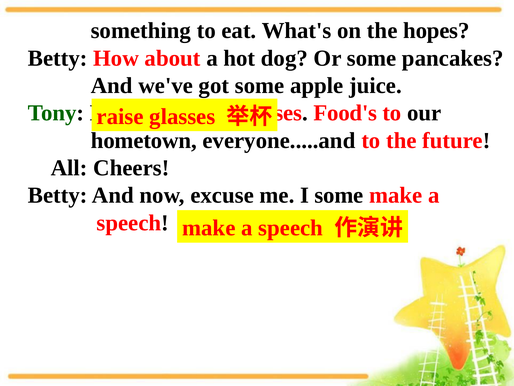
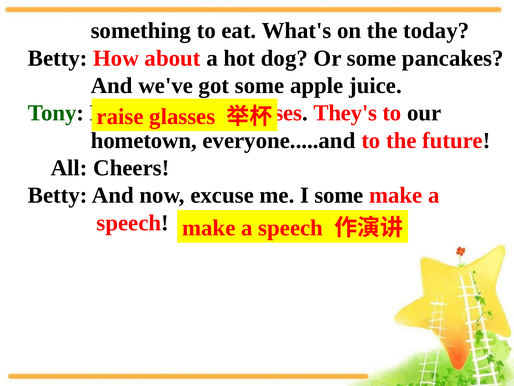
hopes: hopes -> today (436, 31)
Food's: Food's -> They's (345, 113)
